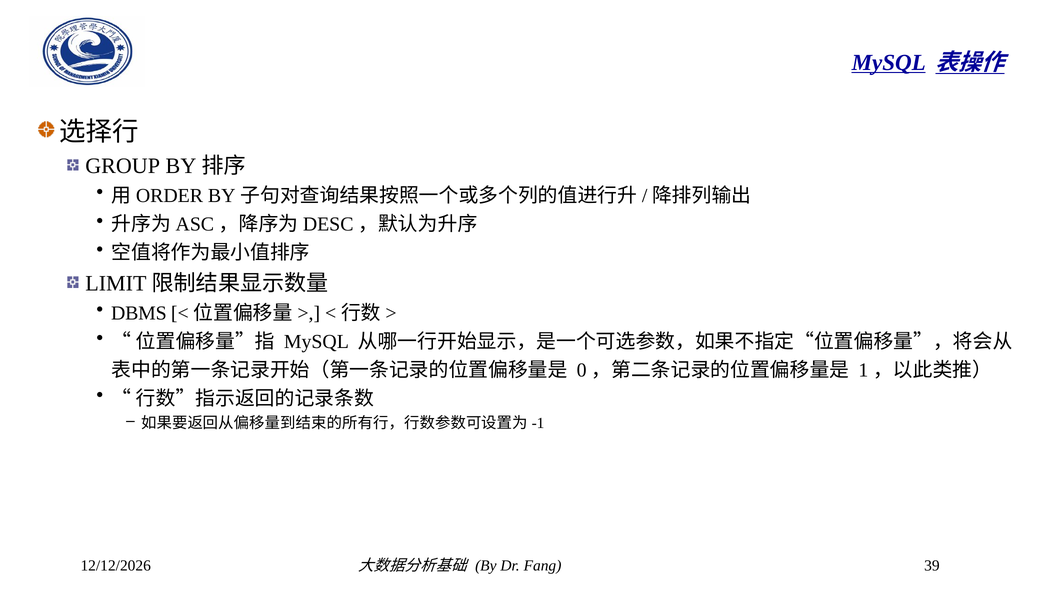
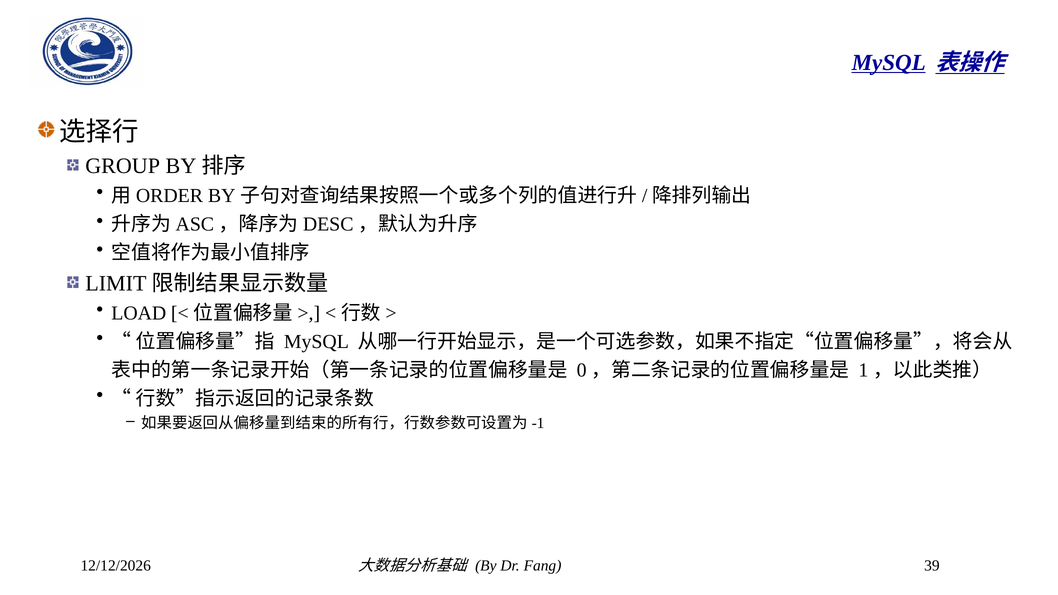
DBMS: DBMS -> LOAD (139, 313)
